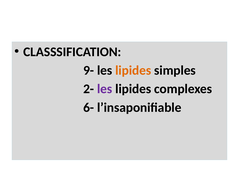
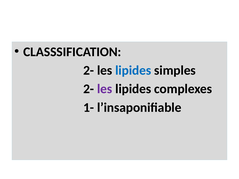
9-: 9- -> 2- (89, 70)
lipides colour: orange -> blue (133, 70)
6-: 6- -> 1- (89, 108)
